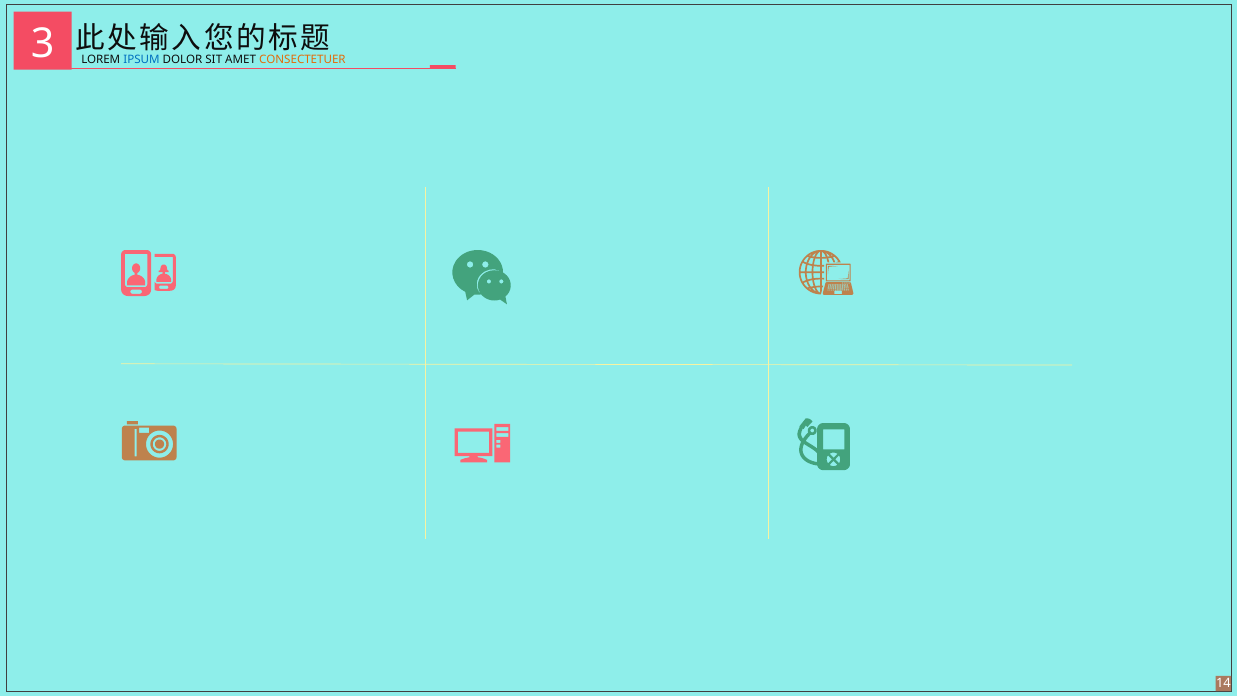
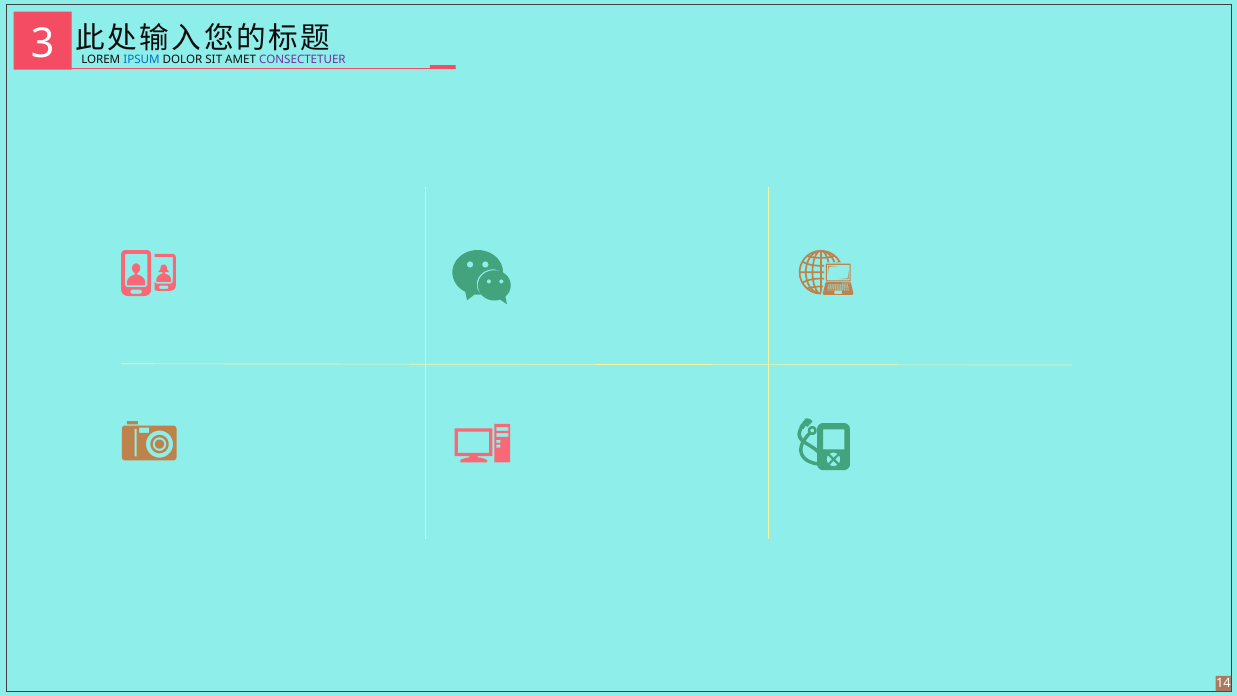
CONSECTETUER colour: orange -> purple (302, 60)
